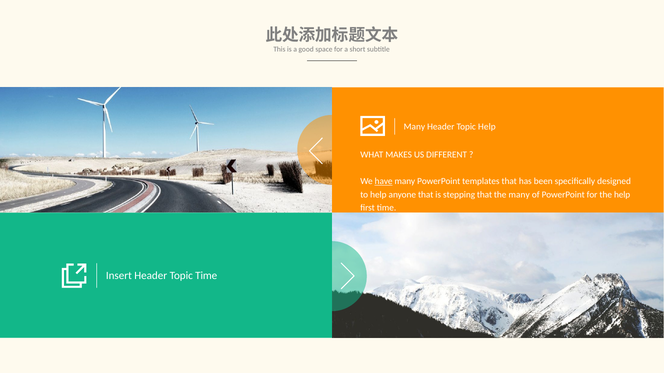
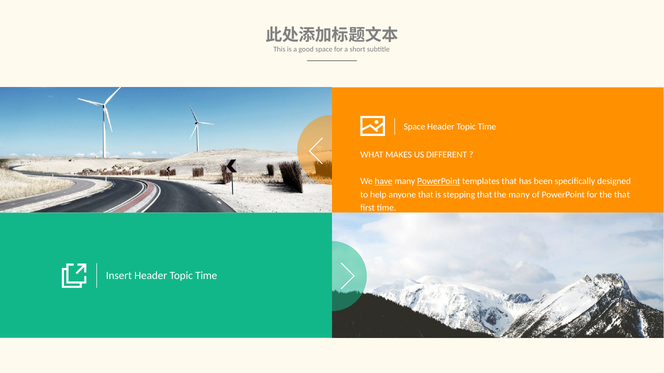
Many: Many -> Space (414, 127)
Help: Help -> Time (487, 127)
PowerPoint underline: none -> present (439, 182)
the help: help -> that (622, 195)
